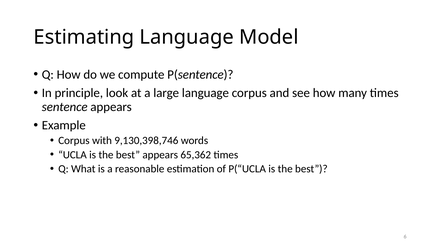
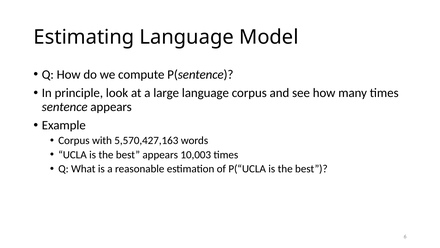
9,130,398,746: 9,130,398,746 -> 5,570,427,163 (146, 140)
65,362: 65,362 -> 10,003 (196, 154)
